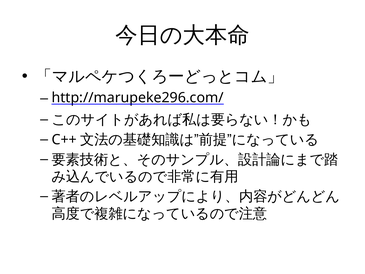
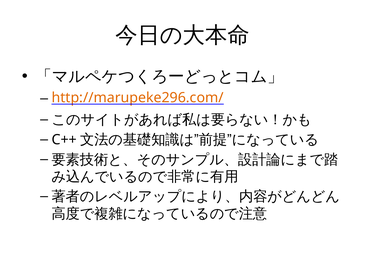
http://marupeke296.com/ colour: black -> orange (138, 98)
